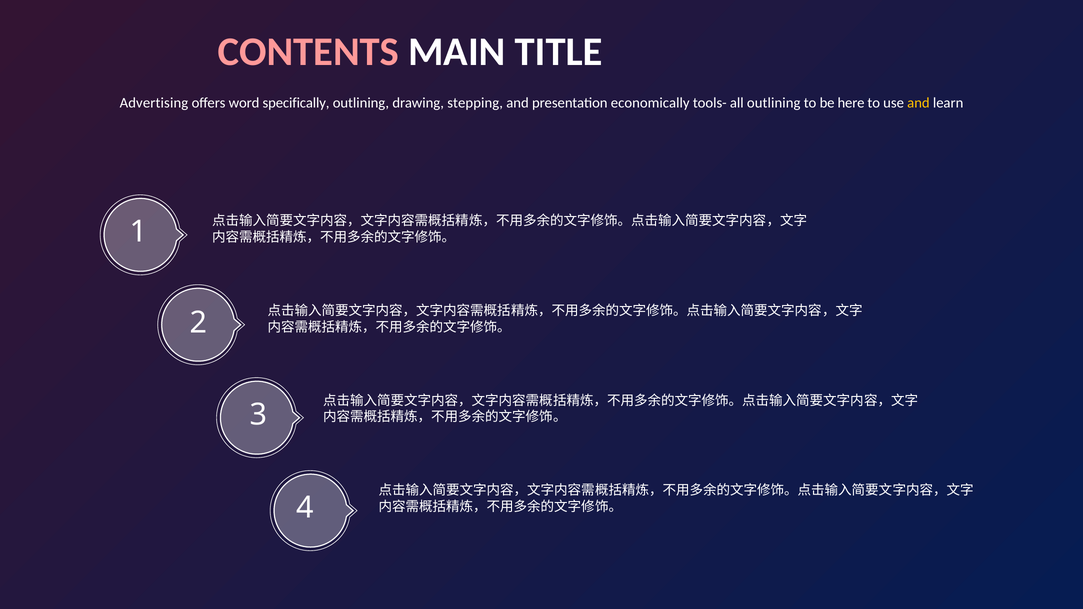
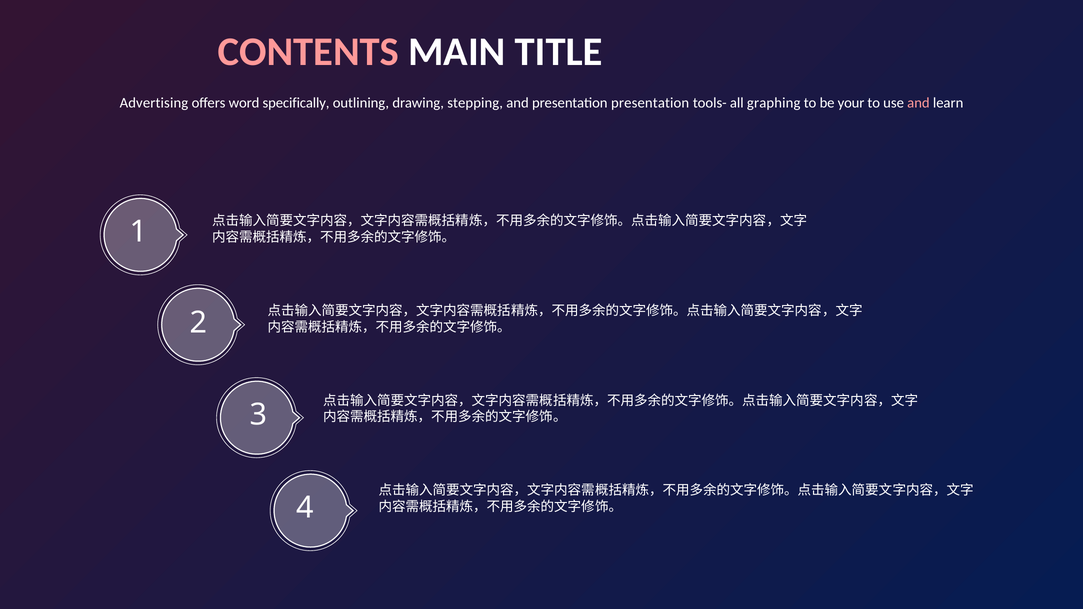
presentation economically: economically -> presentation (650, 103)
all outlining: outlining -> graphing (774, 103)
here: here -> your (851, 103)
and colour: yellow -> pink (918, 103)
